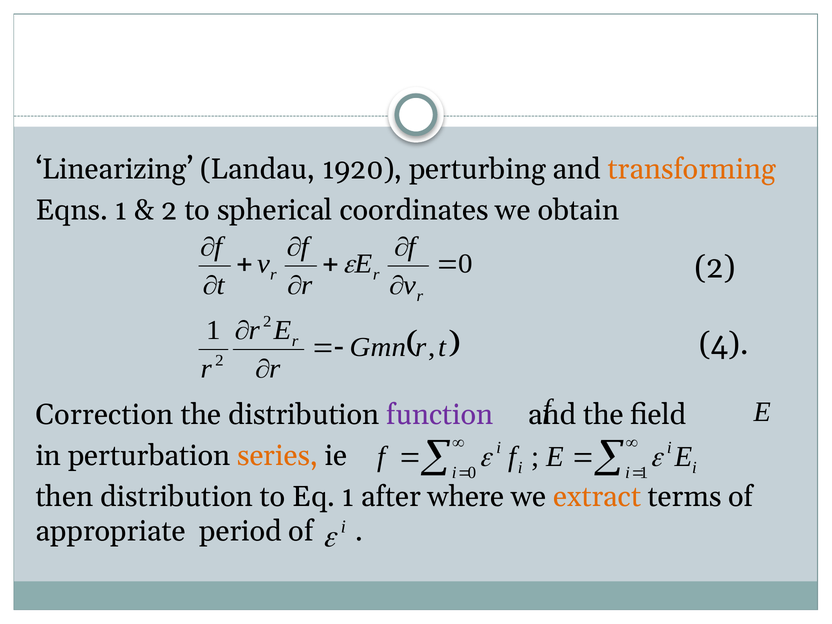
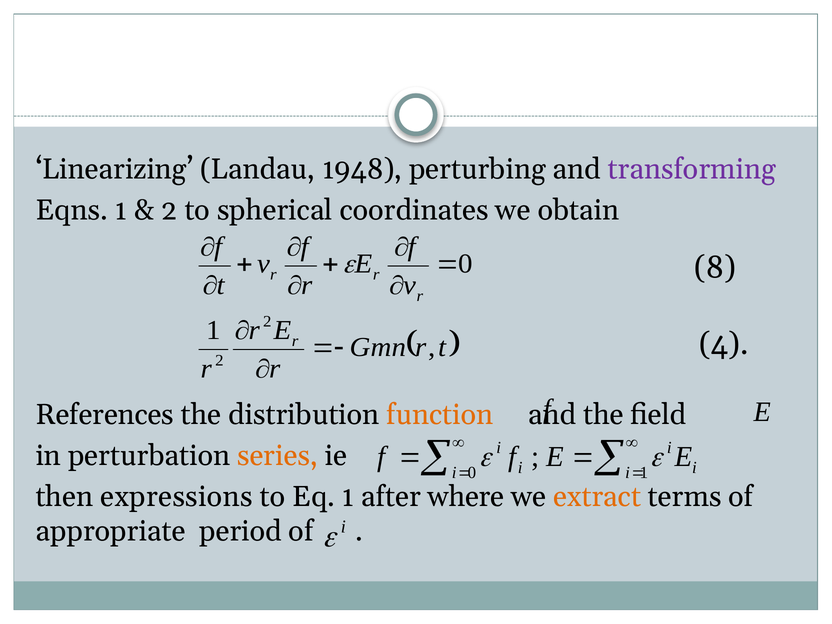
1920: 1920 -> 1948 (362, 169)
transforming colour: orange -> purple (692, 169)
2: 2 -> 8 (715, 268)
Correction: Correction -> References (105, 415)
function colour: purple -> orange (440, 415)
then distribution: distribution -> expressions (176, 497)
